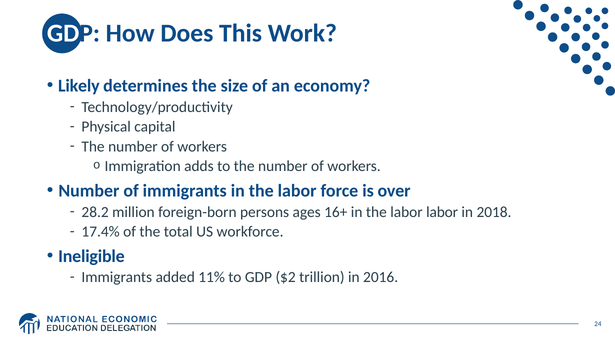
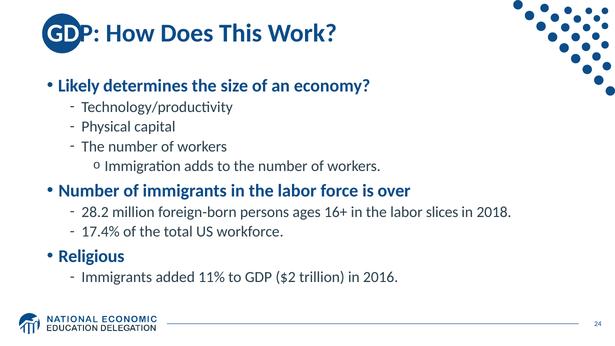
labor labor: labor -> slices (442, 212)
Ineligible: Ineligible -> Religious (91, 256)
